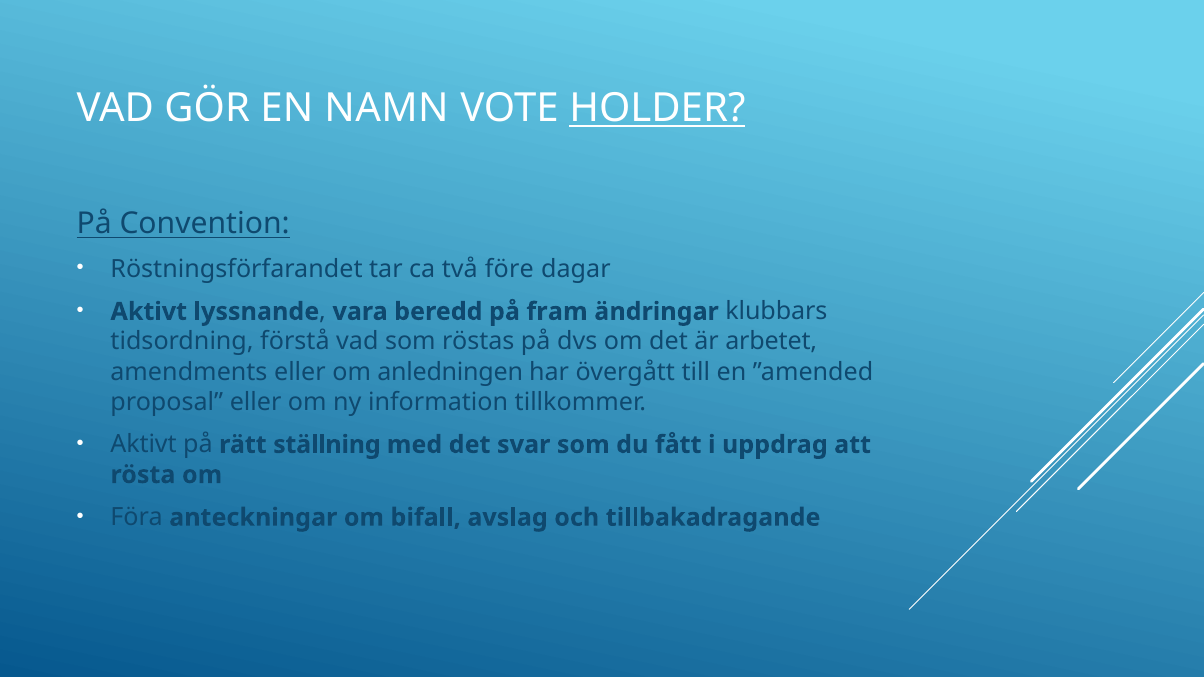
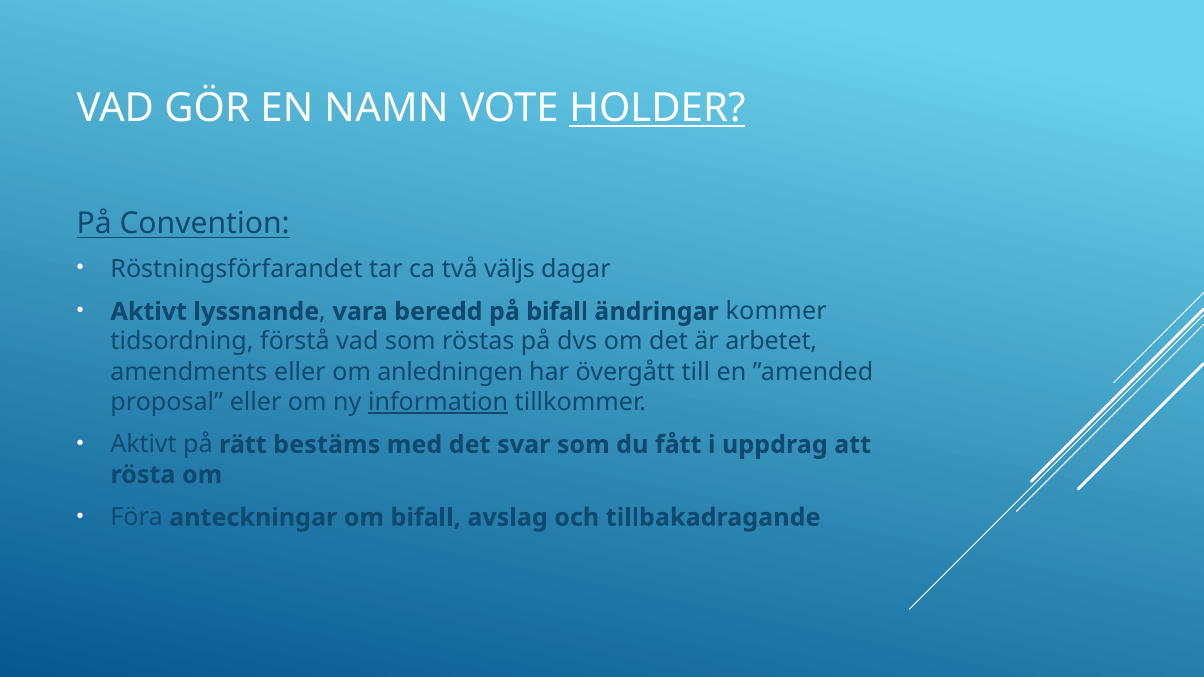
före: före -> väljs (510, 269)
på fram: fram -> bifall (557, 312)
klubbars: klubbars -> kommer (776, 312)
information underline: none -> present (438, 402)
ställning: ställning -> bestäms (327, 445)
